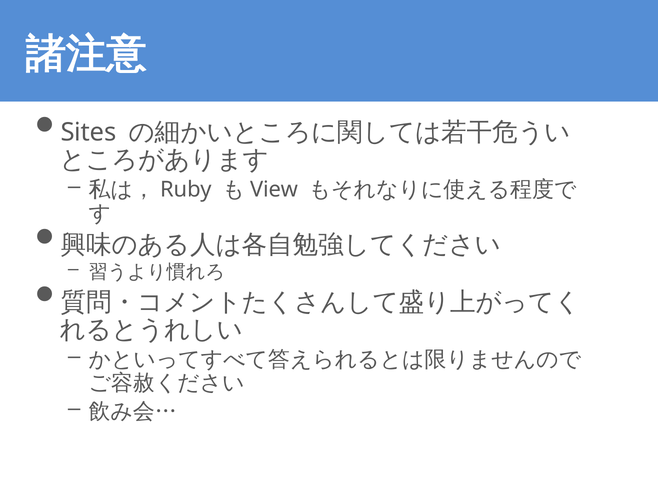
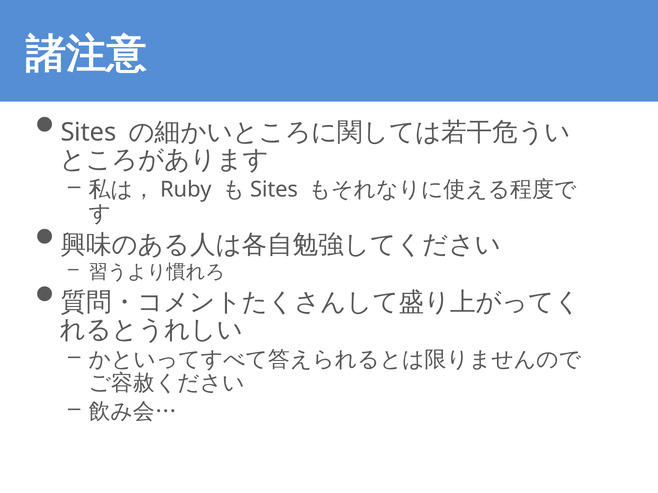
View: View -> Sites (274, 190)
